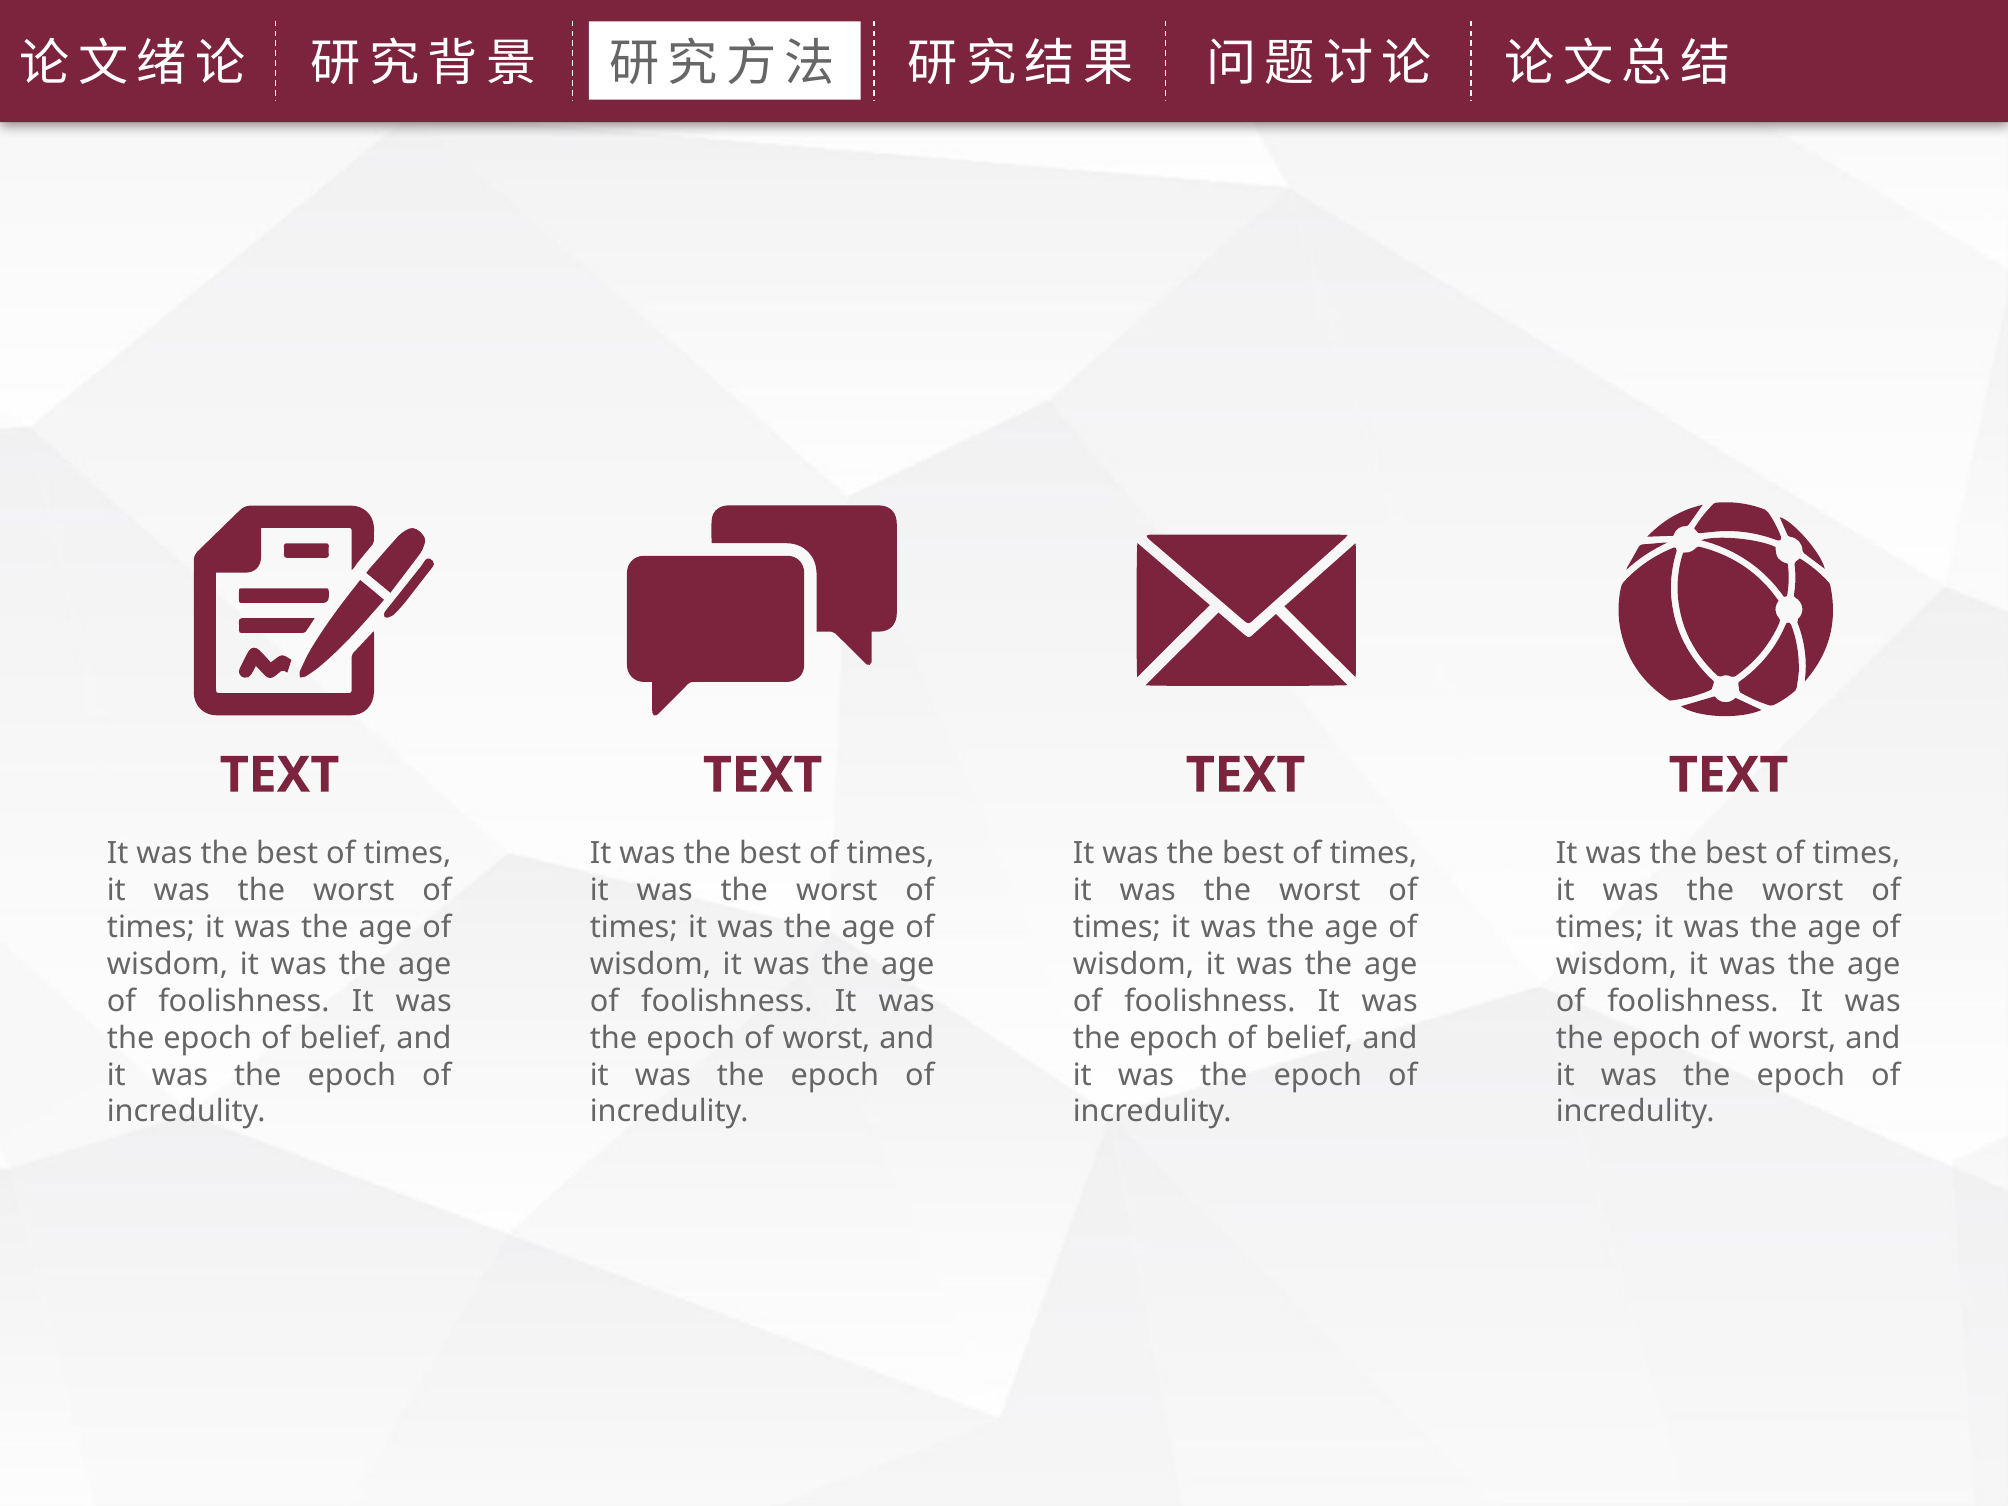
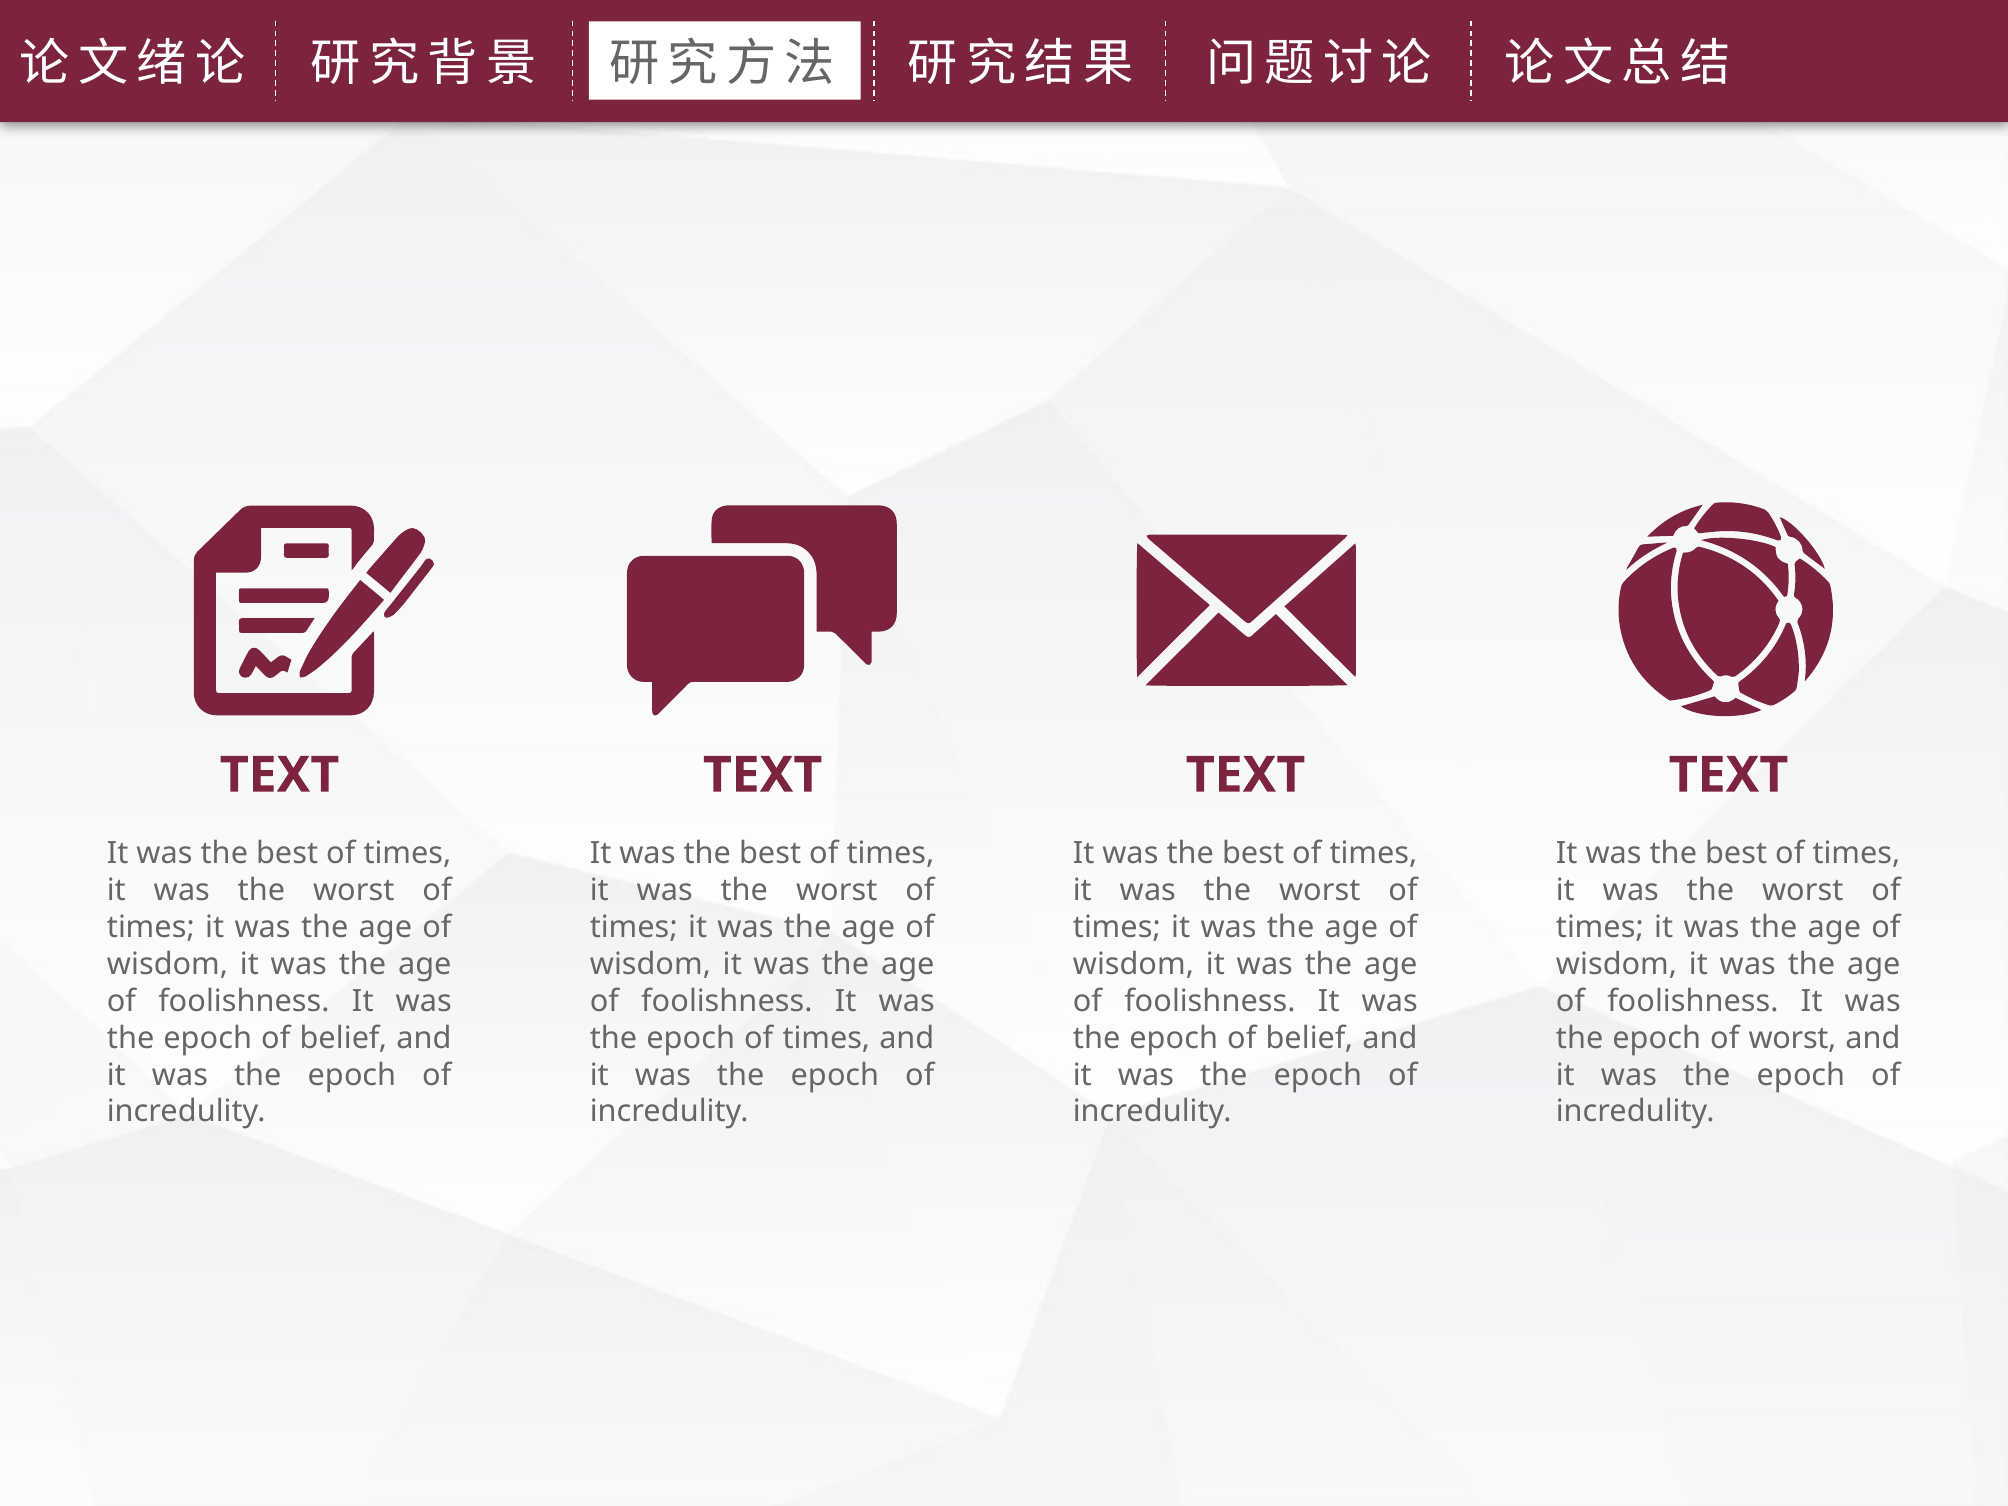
worst: worst -> times (826, 1038)
